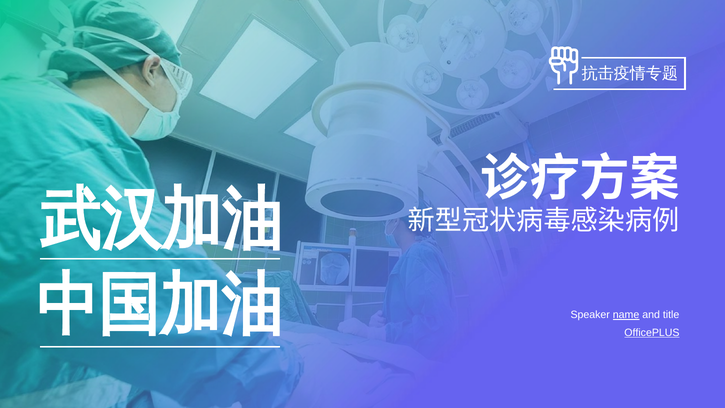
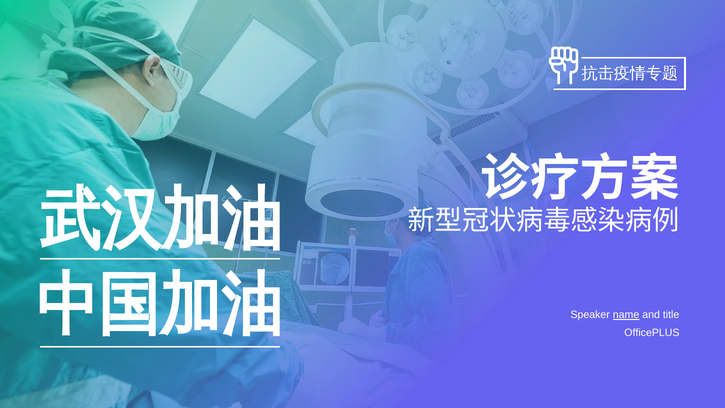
OfficePLUS underline: present -> none (652, 332)
